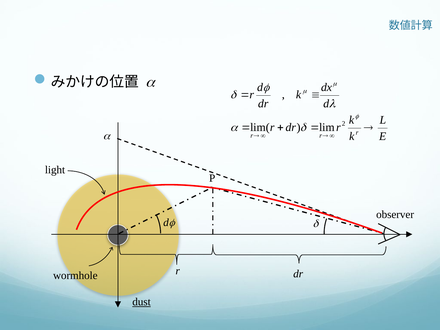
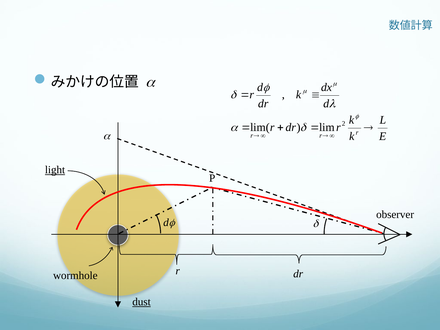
light underline: none -> present (55, 170)
